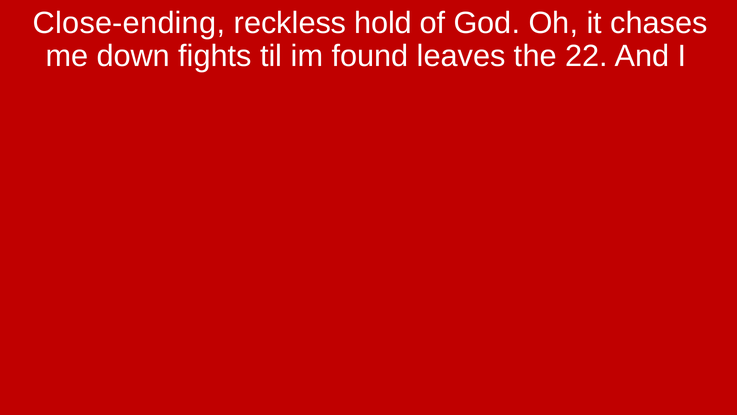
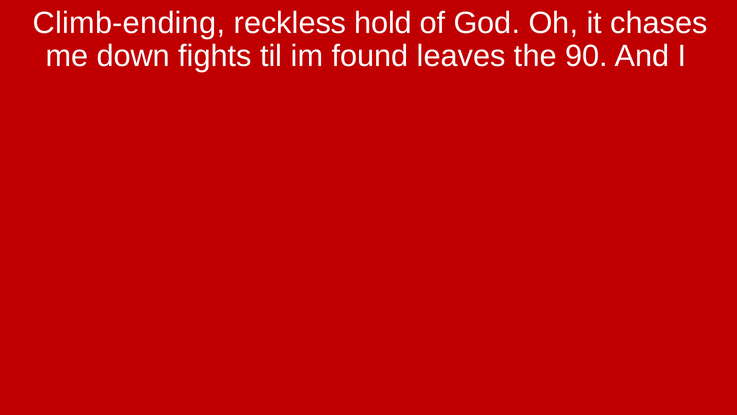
Close-ending: Close-ending -> Climb-ending (129, 23)
22: 22 -> 90 (586, 56)
